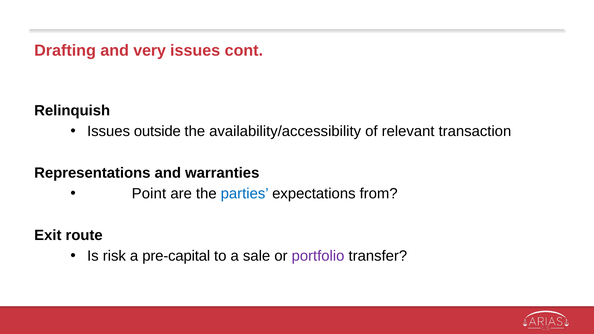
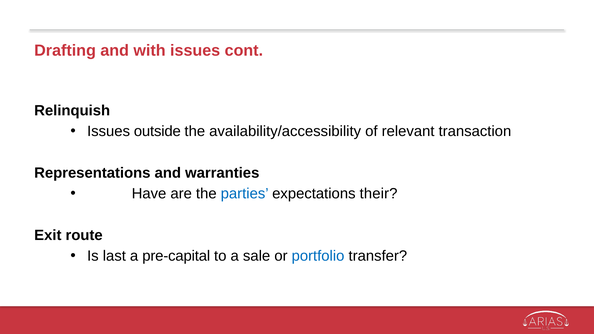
very: very -> with (150, 50)
Point: Point -> Have (149, 194)
from: from -> their (379, 194)
risk: risk -> last (114, 256)
portfolio colour: purple -> blue (318, 256)
